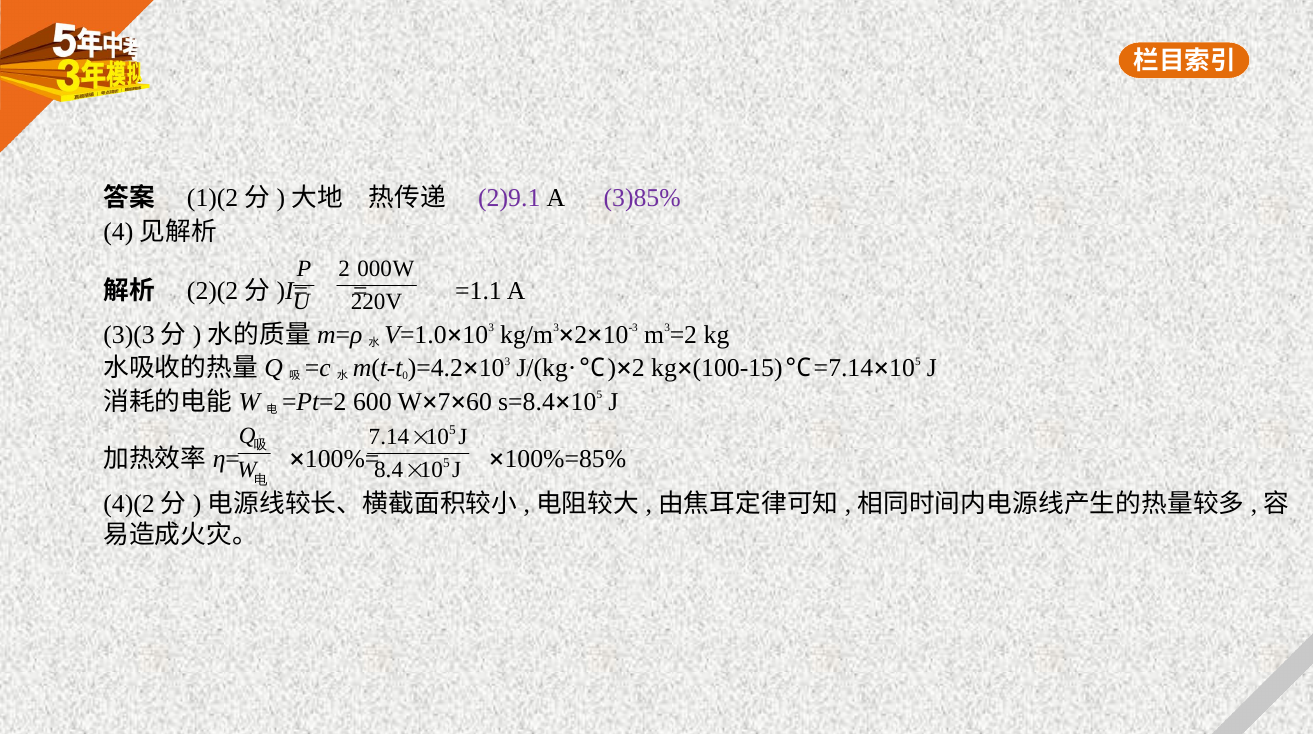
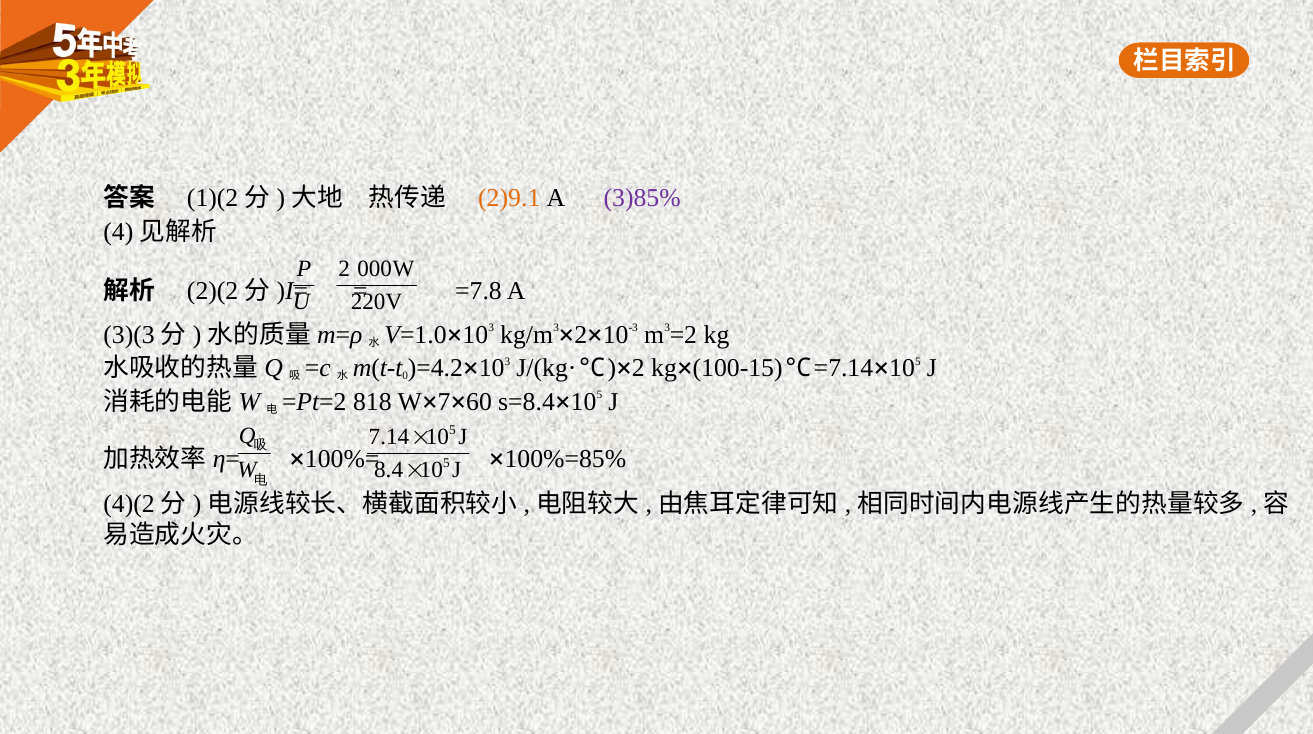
2)9.1 colour: purple -> orange (509, 198)
=1.1: =1.1 -> =7.8 (478, 291)
600: 600 -> 818 (372, 402)
